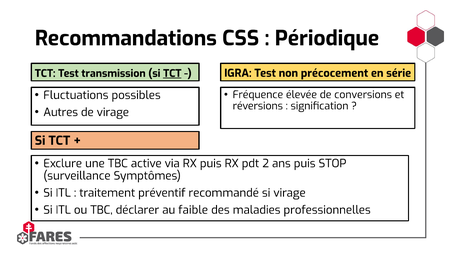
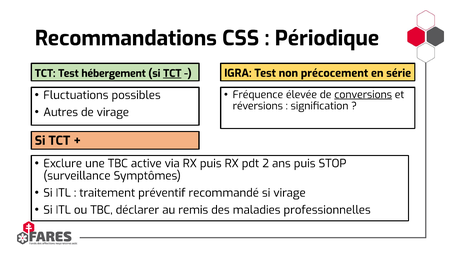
transmission: transmission -> hébergement (114, 73)
conversions underline: none -> present (363, 95)
faible: faible -> remis (193, 210)
